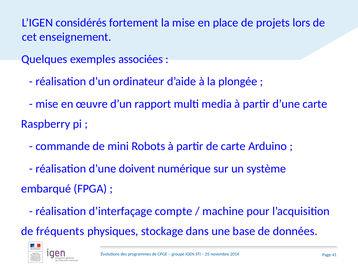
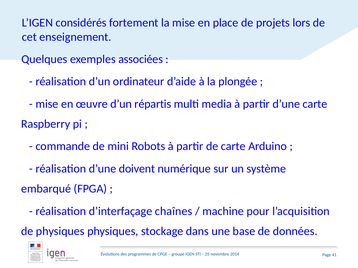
rapport: rapport -> répartis (153, 104)
compte: compte -> chaînes (174, 211)
de fréquents: fréquents -> physiques (60, 232)
